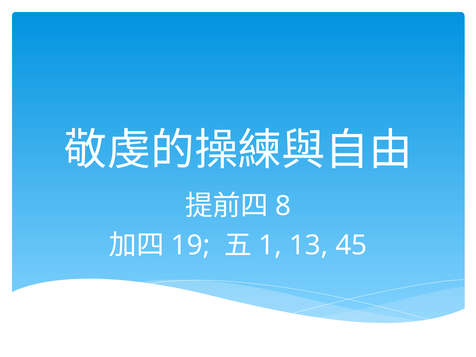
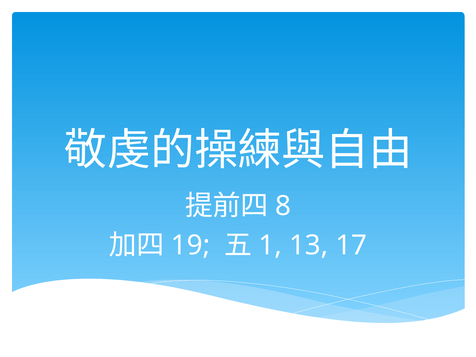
45: 45 -> 17 (351, 245)
